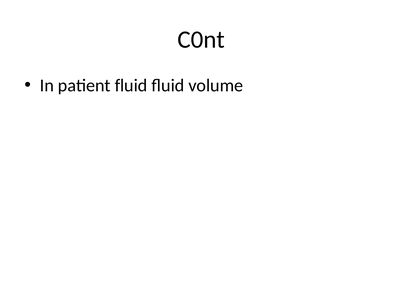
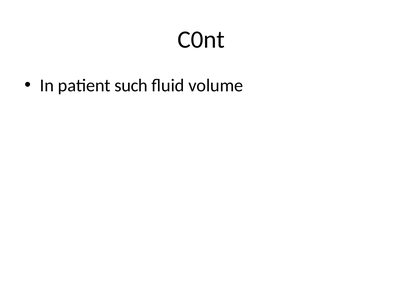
patient fluid: fluid -> such (131, 86)
